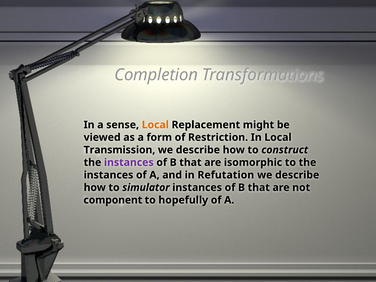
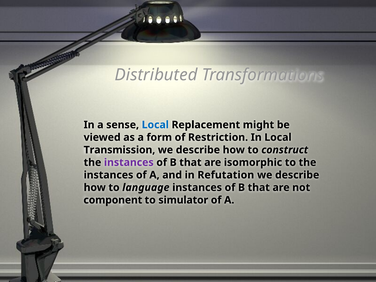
Completion: Completion -> Distributed (156, 75)
Local colour: orange -> blue (155, 125)
simulator: simulator -> language (146, 188)
hopefully: hopefully -> simulator (183, 200)
